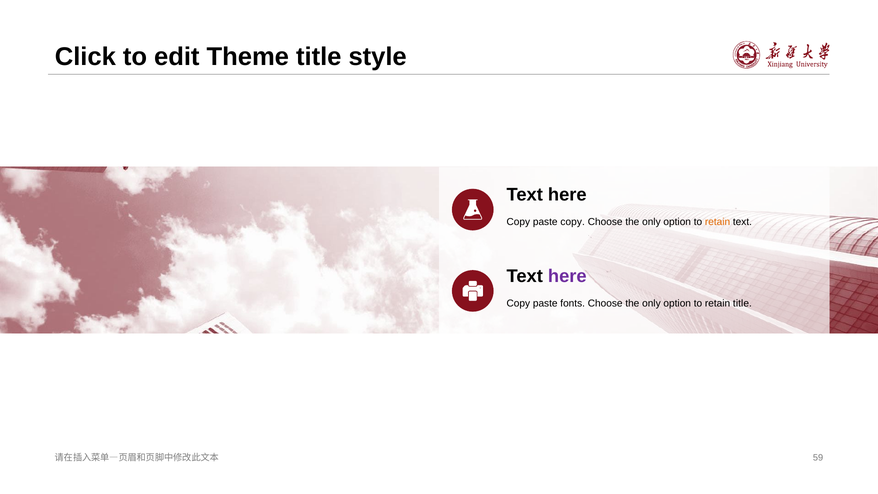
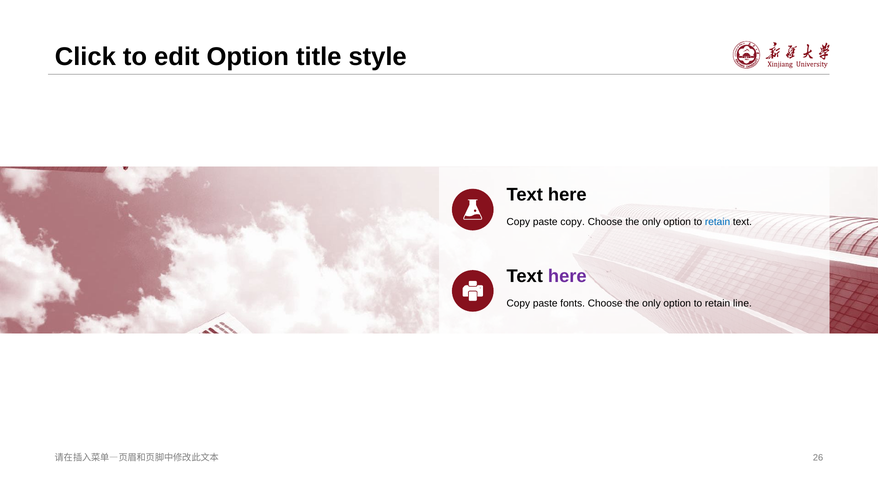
edit Theme: Theme -> Option (248, 57)
retain colour: orange -> blue (718, 222)
retain title: title -> line (742, 303)
59: 59 -> 26 (818, 457)
